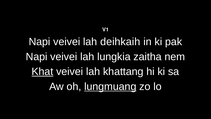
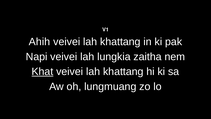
Napi: Napi -> Ahih (39, 42)
deihkaih: deihkaih -> khattang (120, 42)
lungmuang underline: present -> none (110, 86)
